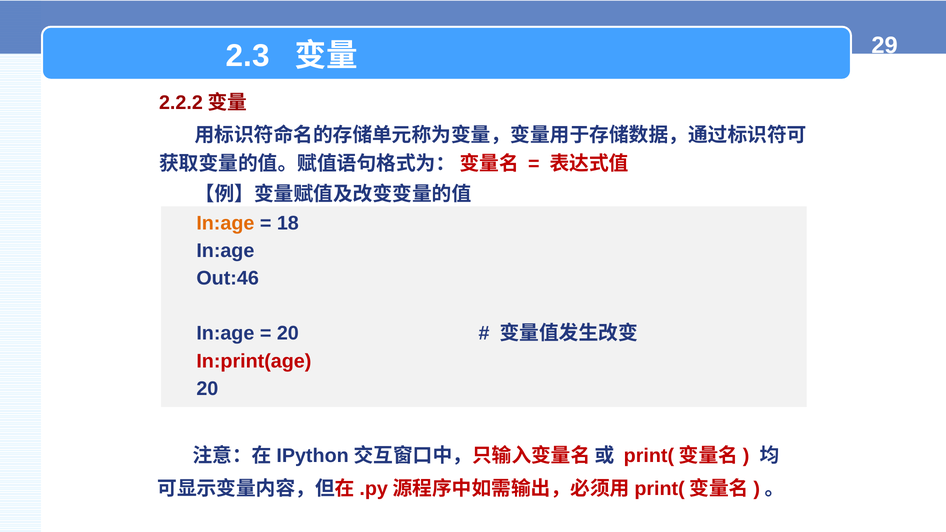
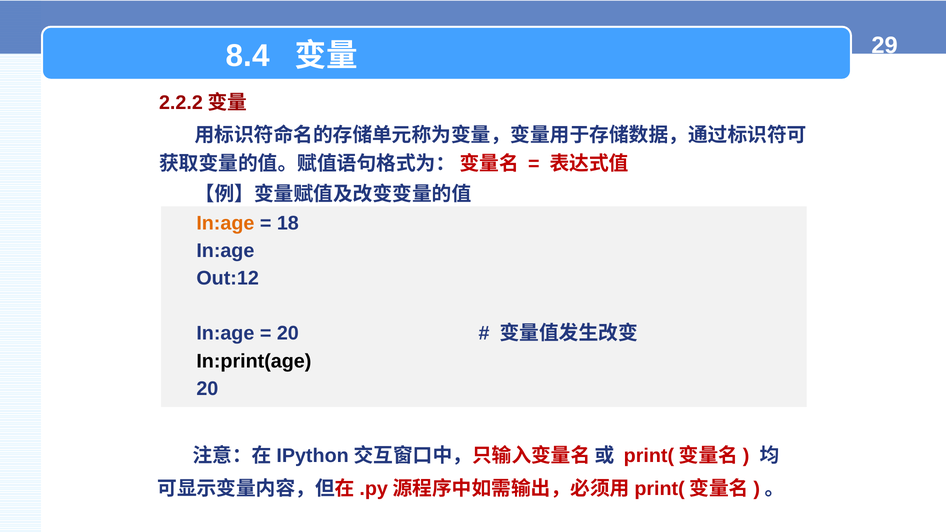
2.3: 2.3 -> 8.4 (248, 56)
Out:46: Out:46 -> Out:12 (228, 278)
In:print(age colour: red -> black (254, 361)
